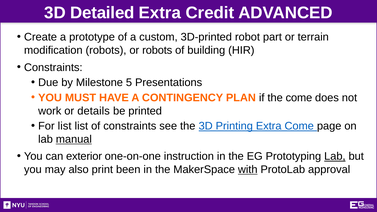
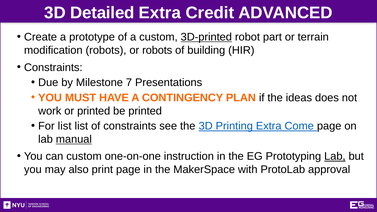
3D-printed underline: none -> present (206, 37)
5: 5 -> 7 (129, 83)
the come: come -> ideas (299, 98)
or details: details -> printed (94, 111)
can exterior: exterior -> custom (84, 156)
print been: been -> page (128, 170)
with underline: present -> none (248, 170)
